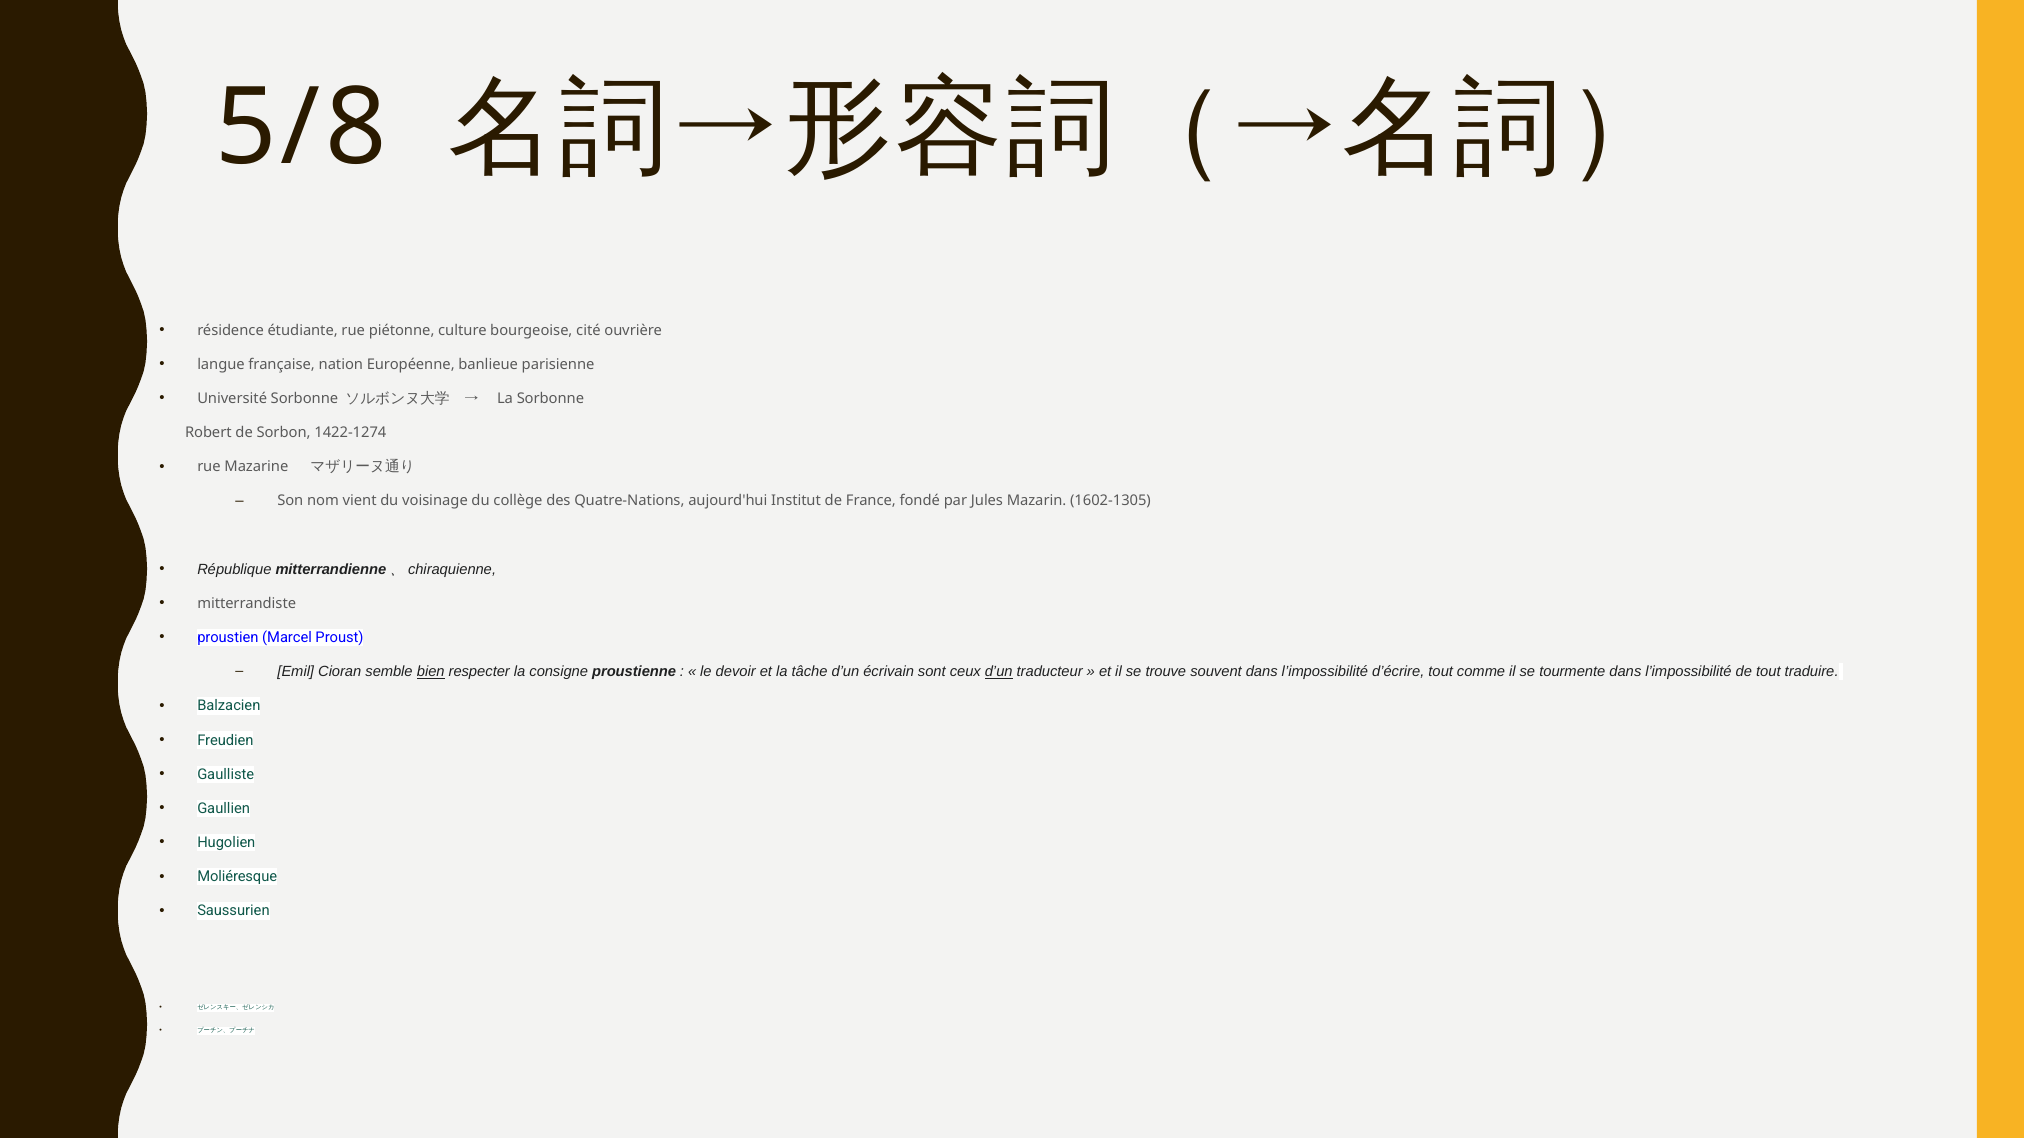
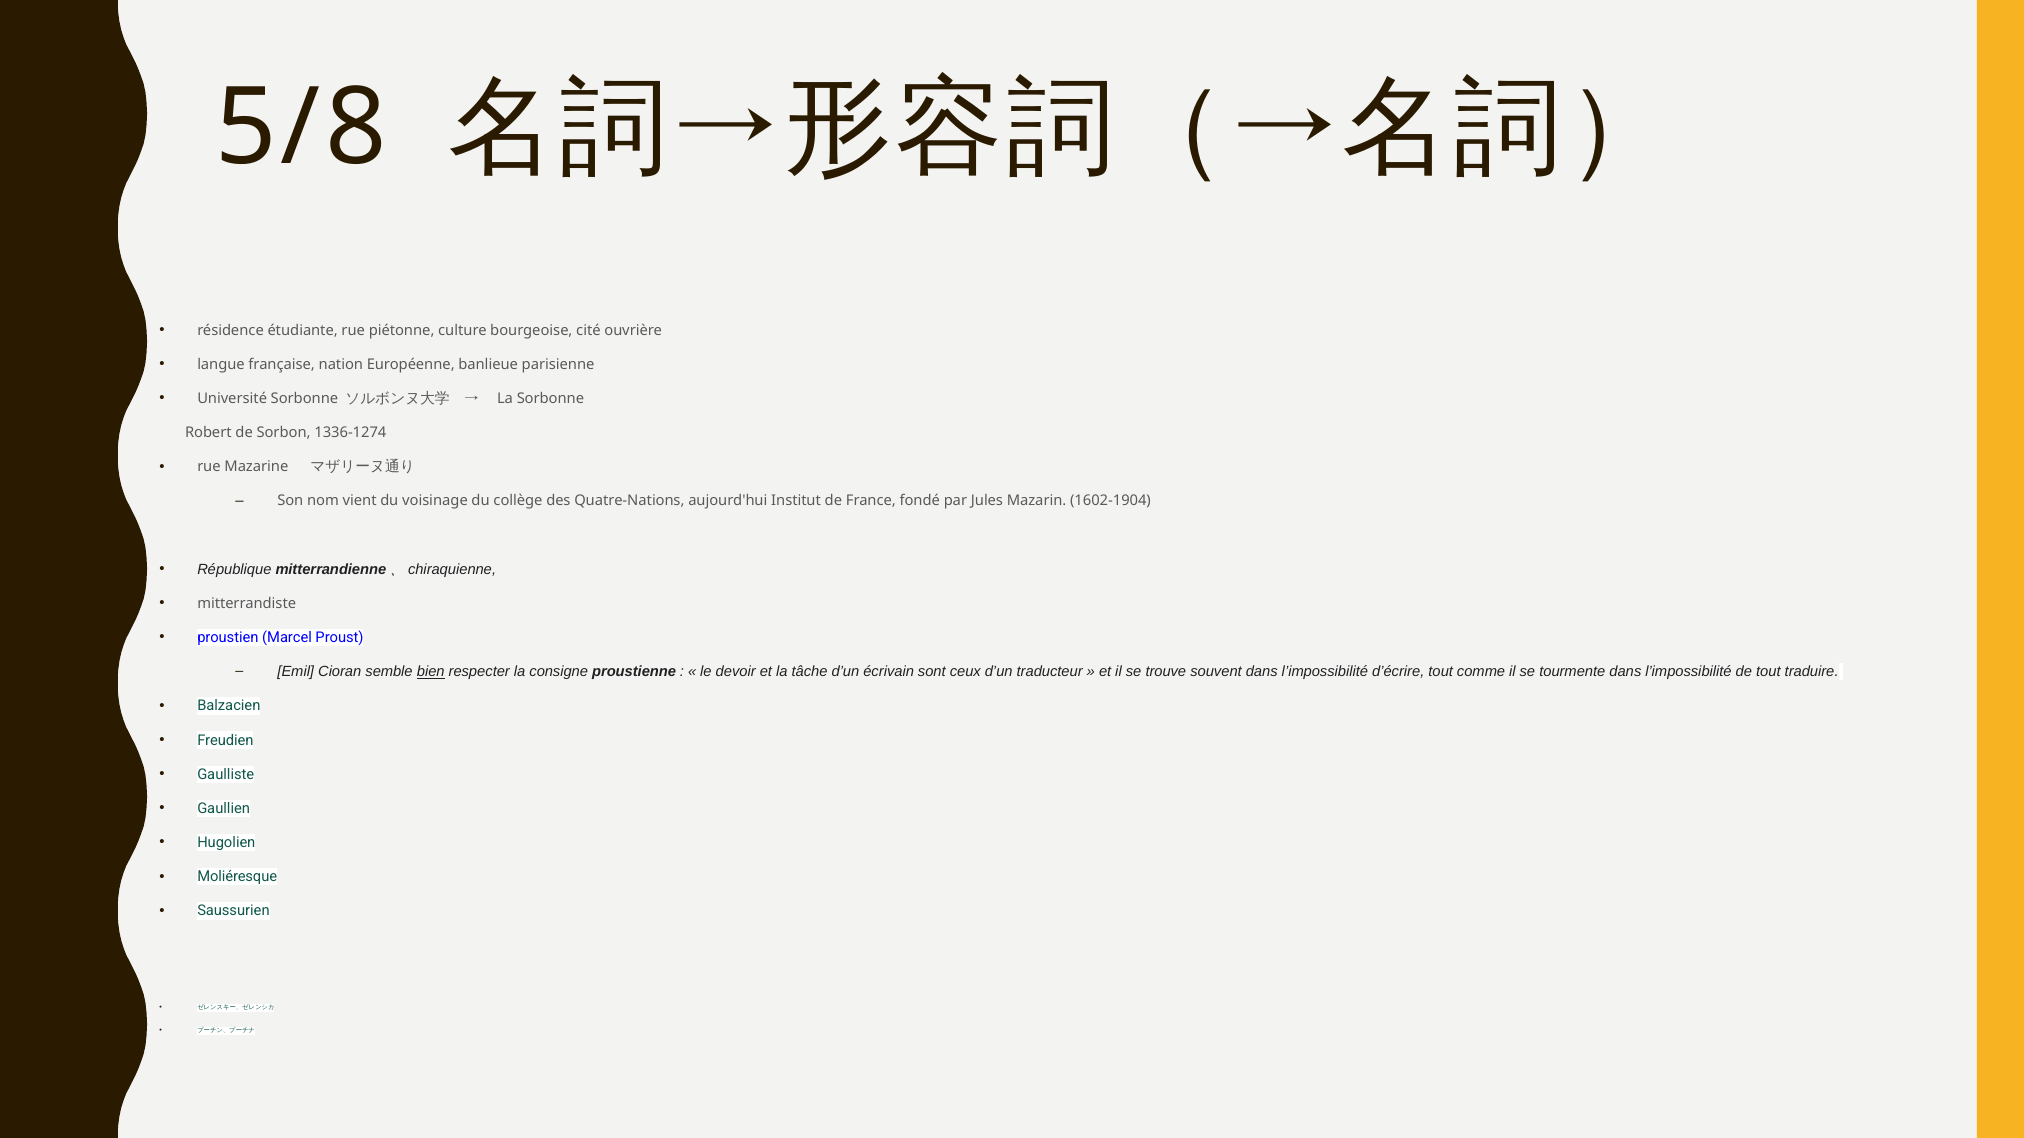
1422-1274: 1422-1274 -> 1336-1274 (350, 433)
1602-1305: 1602-1305 -> 1602-1904 (1110, 501)
d’un underline: present -> none (999, 672)
